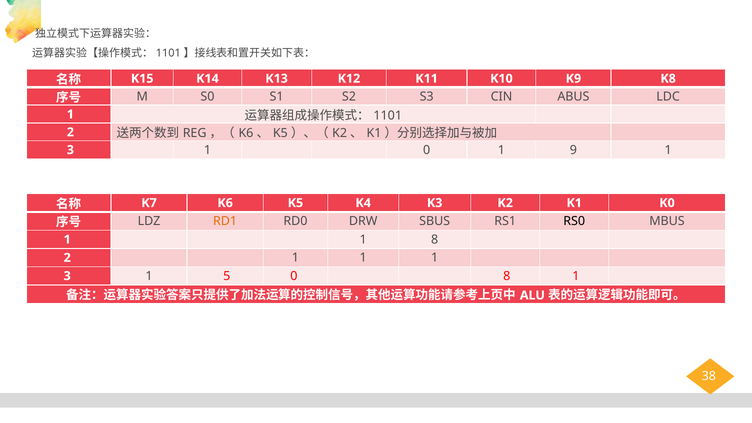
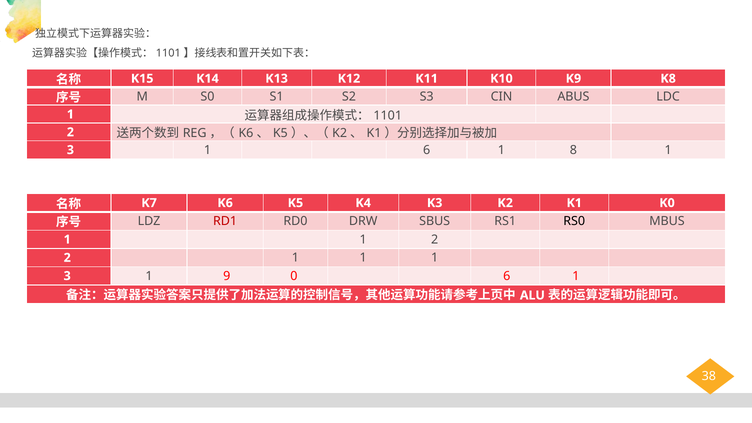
1 0: 0 -> 6 (427, 150)
9: 9 -> 8 (573, 150)
RD1 colour: orange -> red (225, 221)
1 8: 8 -> 2 (435, 239)
5: 5 -> 9 (227, 276)
0 8: 8 -> 6 (507, 276)
